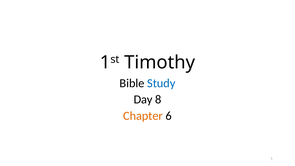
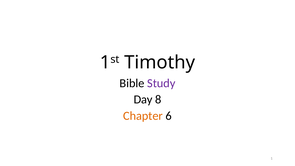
Study colour: blue -> purple (161, 83)
